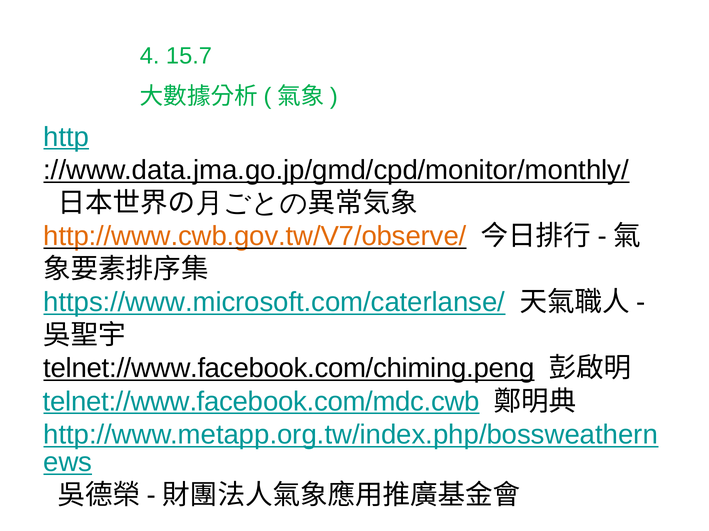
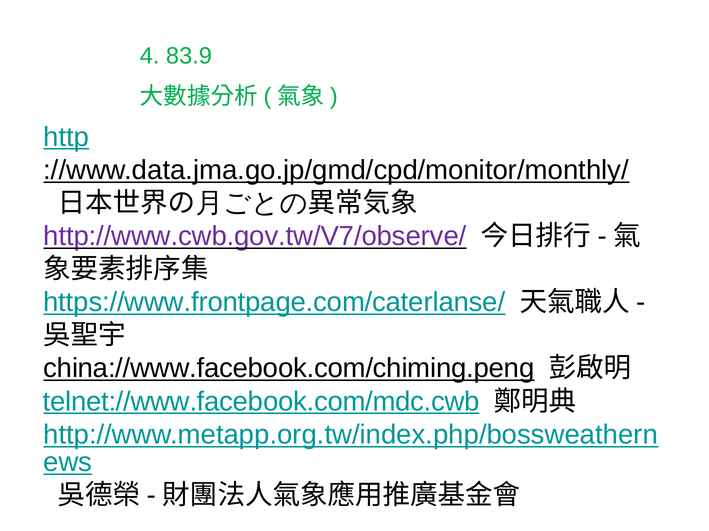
15.7: 15.7 -> 83.9 (189, 56)
http://www.cwb.gov.tw/V7/observe/ colour: orange -> purple (255, 236)
https://www.microsoft.com/caterlanse/: https://www.microsoft.com/caterlanse/ -> https://www.frontpage.com/caterlanse/ (274, 303)
telnet://www.facebook.com/chiming.peng: telnet://www.facebook.com/chiming.peng -> china://www.facebook.com/chiming.peng (289, 369)
